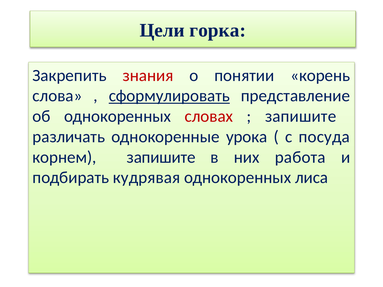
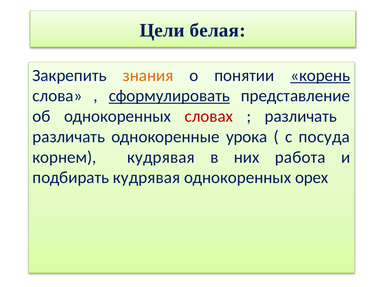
горка: горка -> белая (218, 30)
знания colour: red -> orange (148, 76)
корень underline: none -> present (320, 76)
запишите: запишите -> различать (301, 116)
корнем запишите: запишите -> кудрявая (161, 157)
лиса: лиса -> орех (312, 178)
